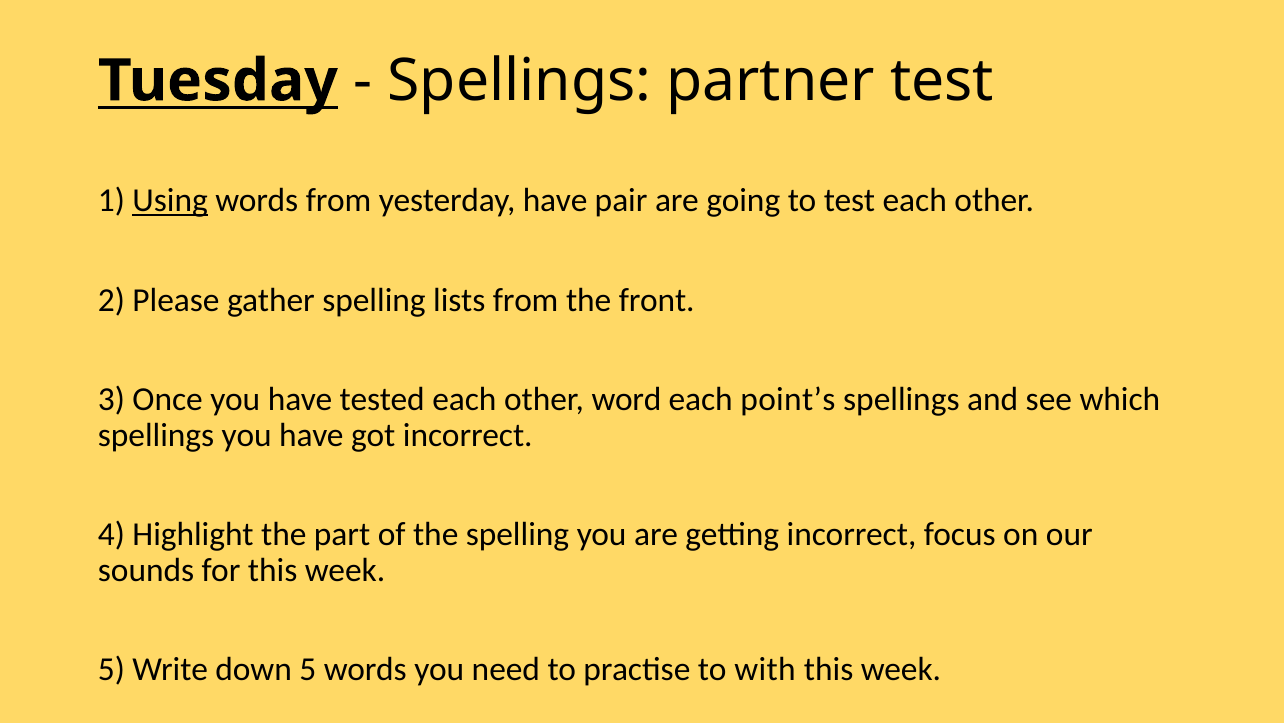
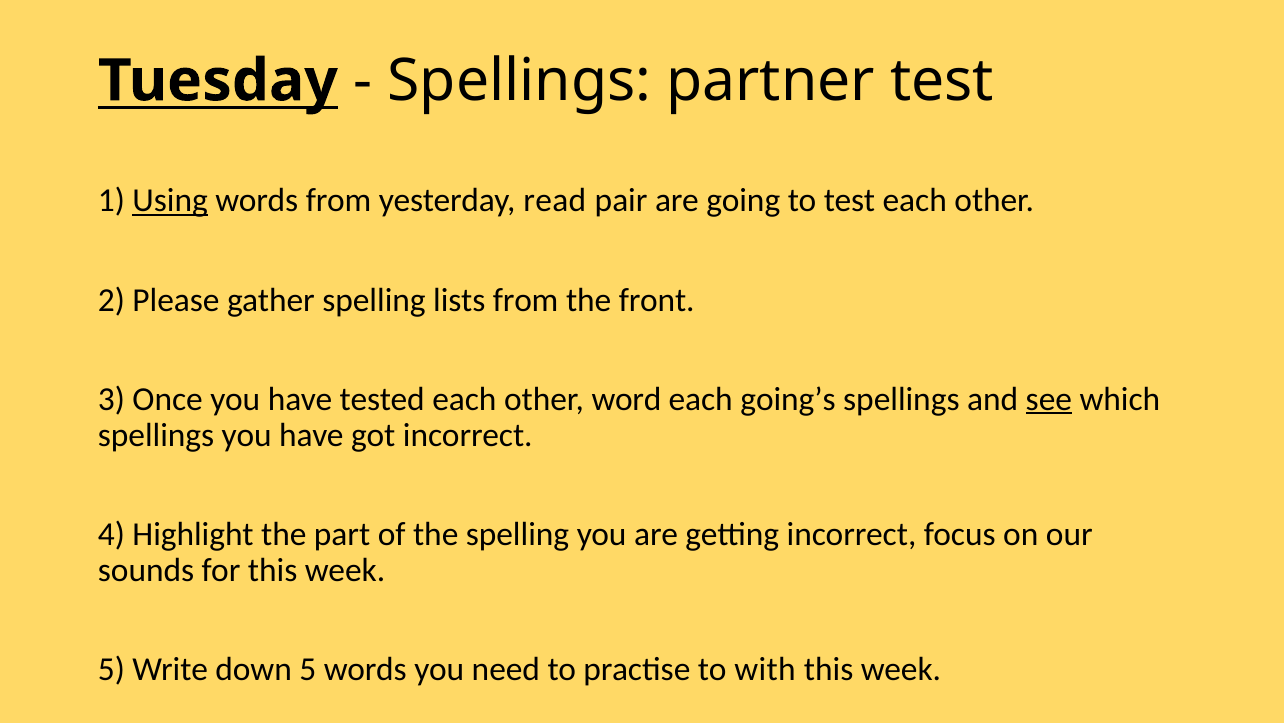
yesterday have: have -> read (555, 201)
point’s: point’s -> going’s (788, 399)
see underline: none -> present (1049, 399)
